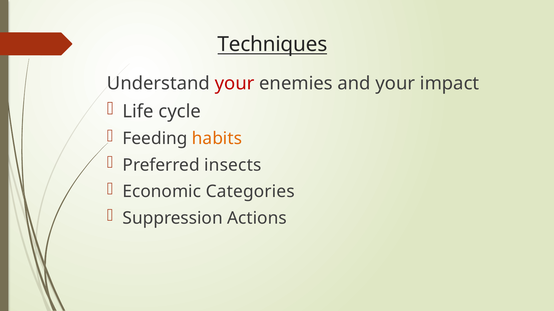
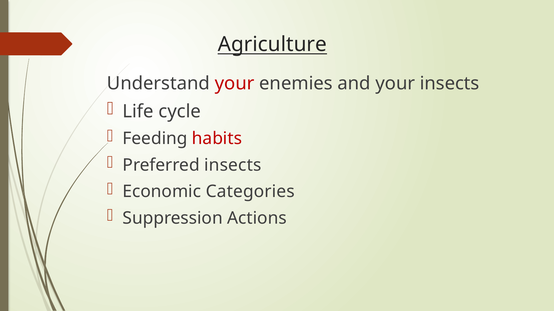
Techniques: Techniques -> Agriculture (272, 44)
your impact: impact -> insects (450, 84)
habits colour: orange -> red (217, 139)
